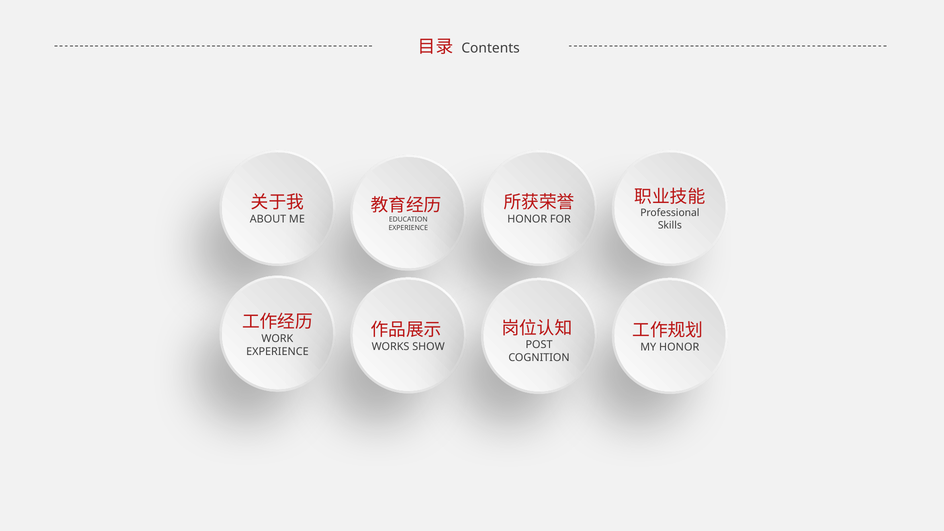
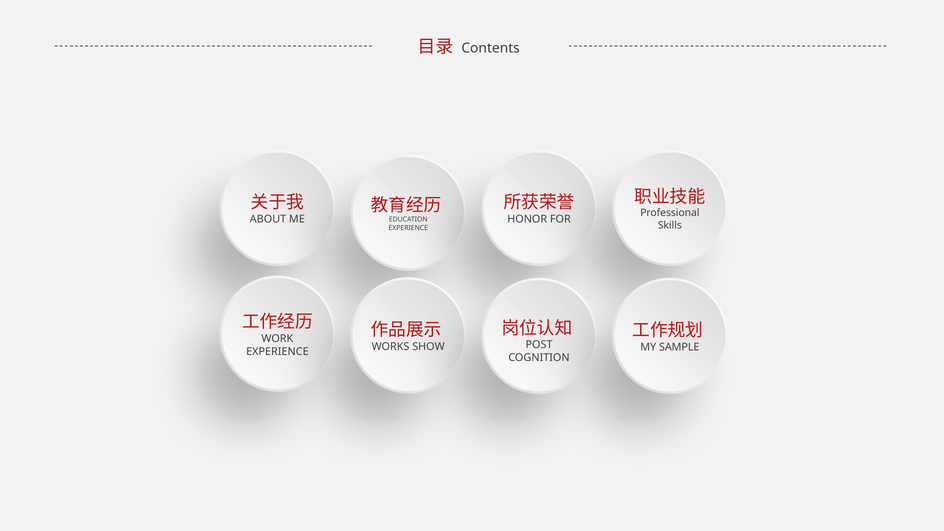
HONOR: HONOR -> SAMPLE (679, 347)
